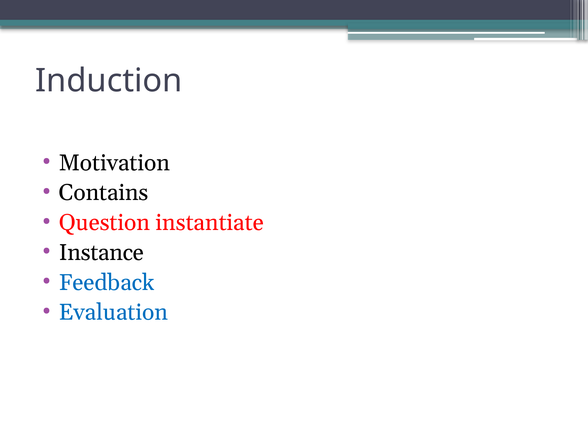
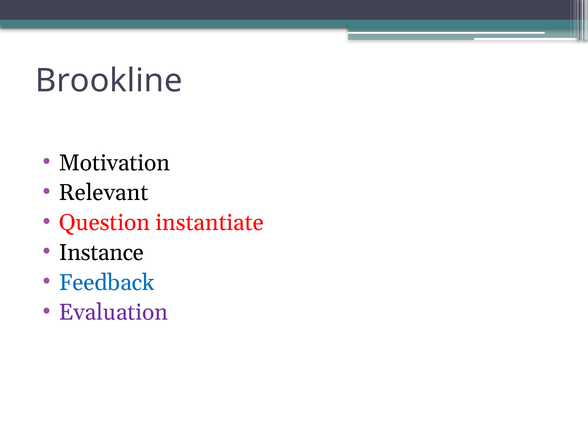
Induction: Induction -> Brookline (109, 81)
Contains: Contains -> Relevant (104, 193)
Evaluation colour: blue -> purple (113, 312)
